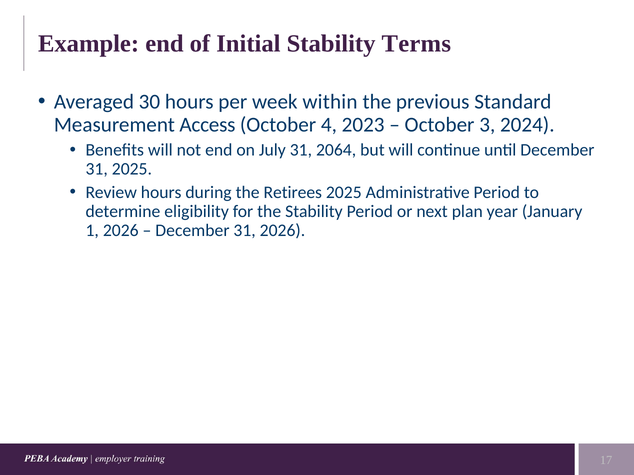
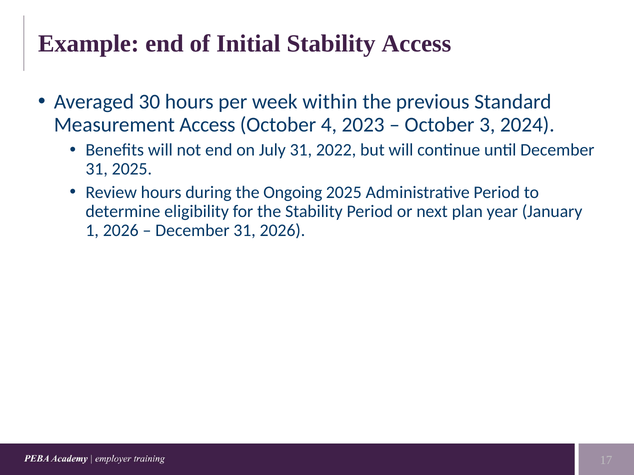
Stability Terms: Terms -> Access (416, 44)
2064: 2064 -> 2022 (336, 150)
Retirees: Retirees -> Ongoing (293, 193)
